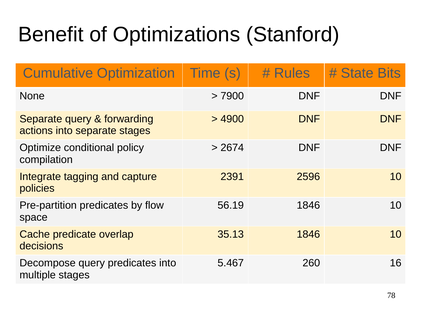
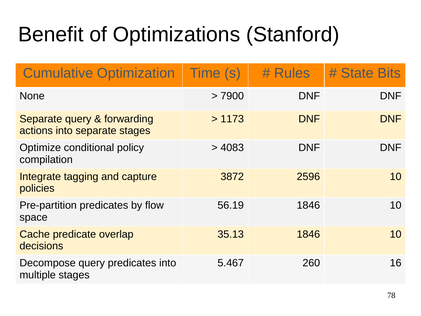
4900: 4900 -> 1173 (232, 119)
2674: 2674 -> 4083 (232, 148)
2391: 2391 -> 3872 (232, 176)
